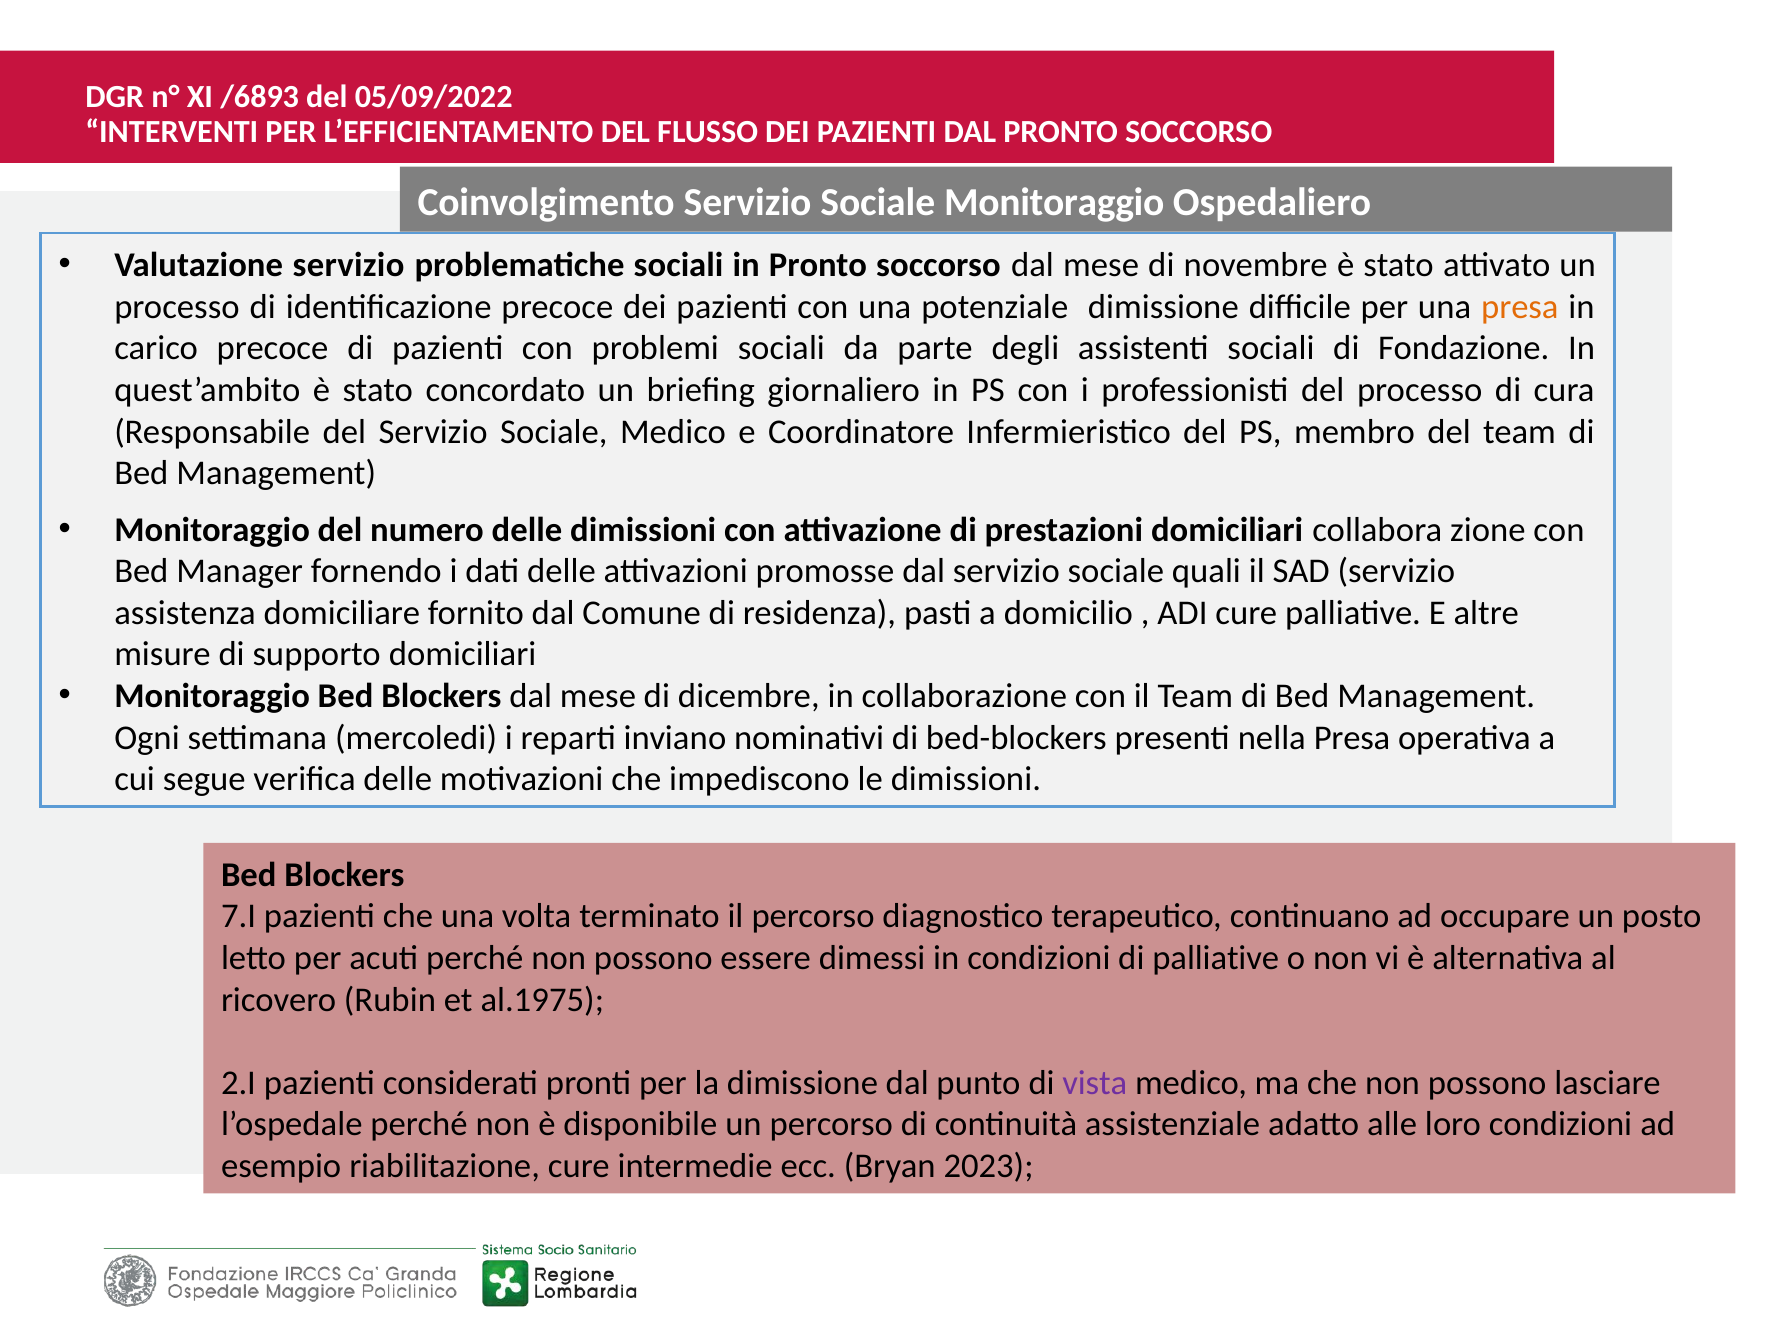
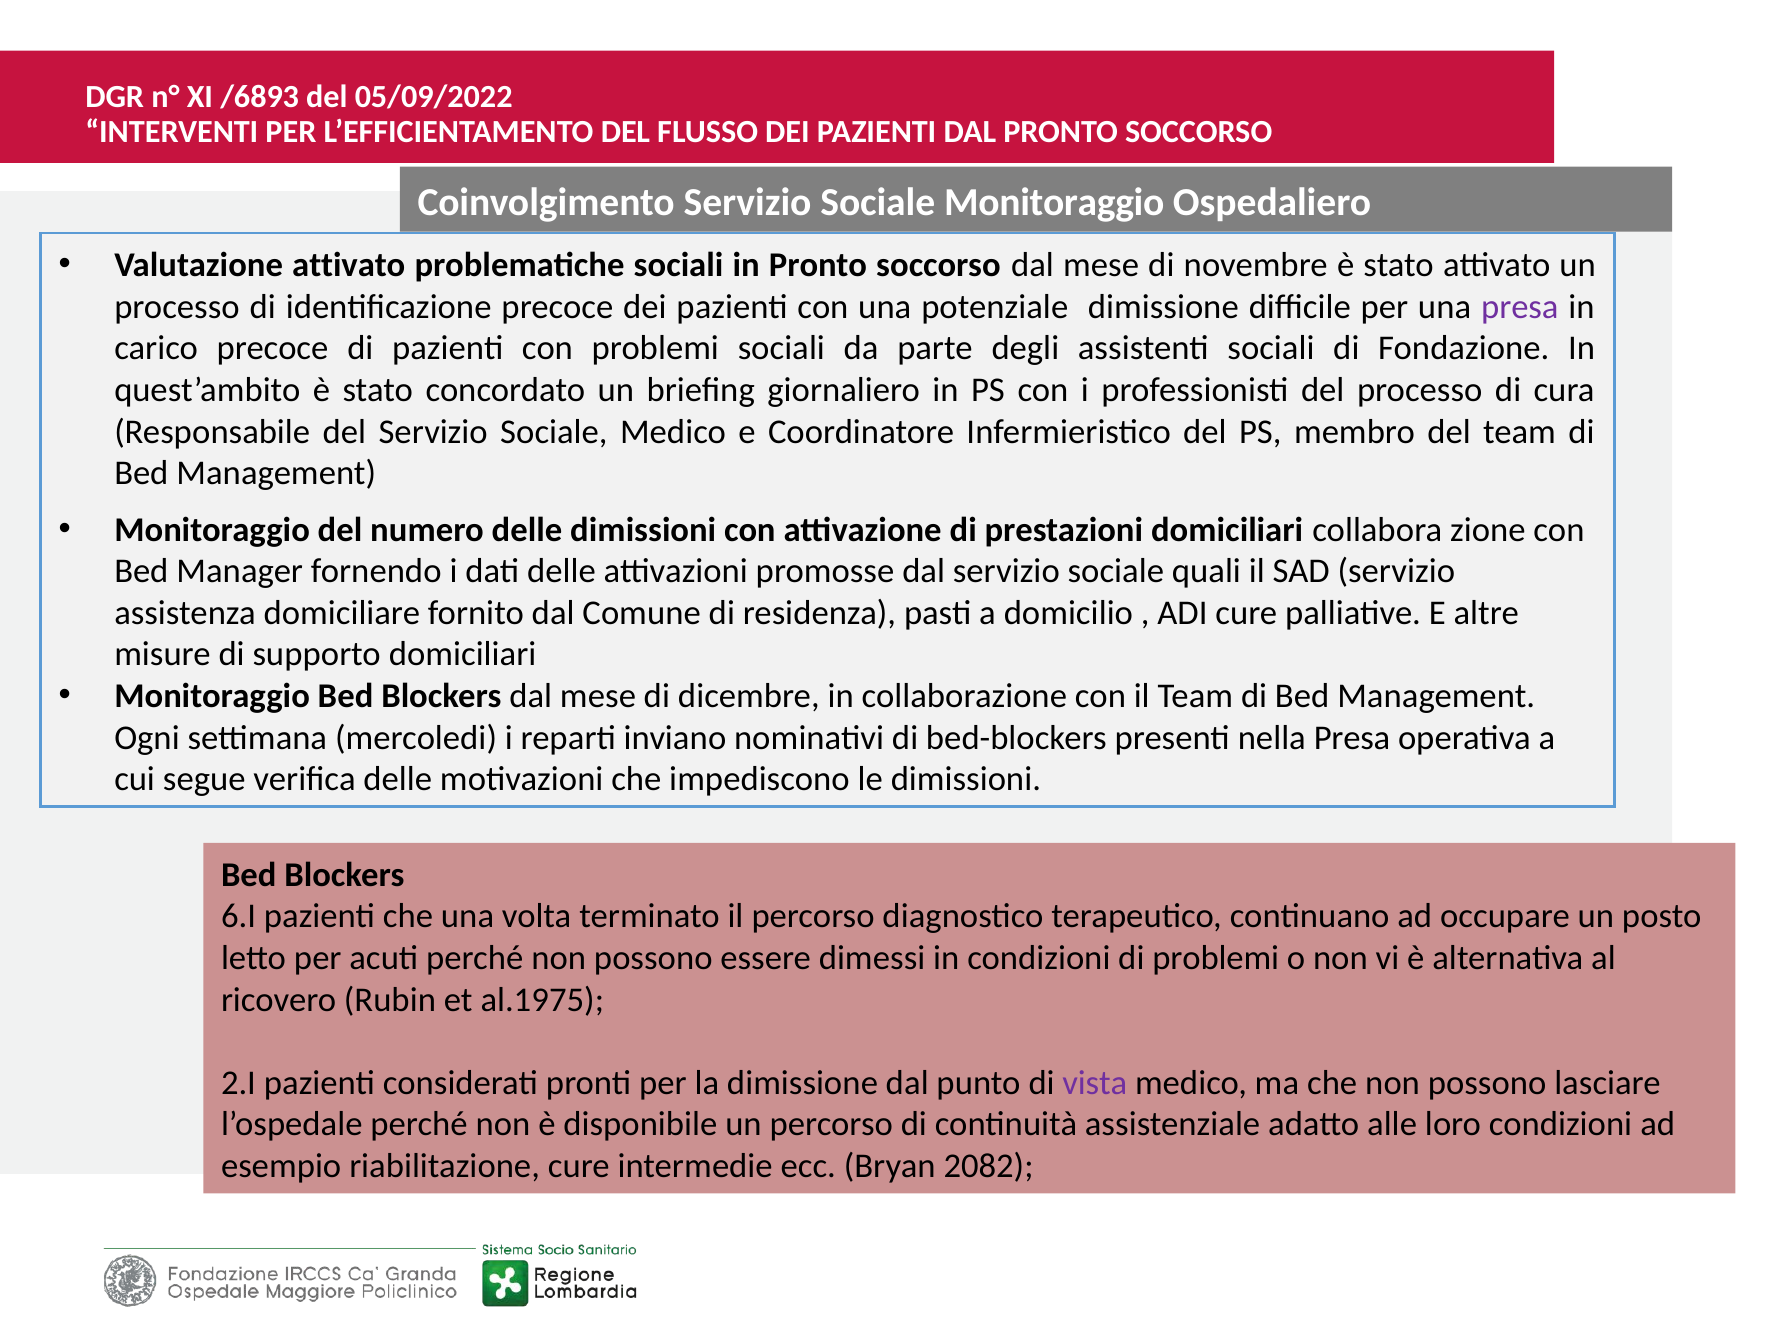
Valutazione servizio: servizio -> attivato (349, 265)
presa colour: orange -> purple (1520, 307)
7.I: 7.I -> 6.I (239, 917)
di palliative: palliative -> problemi (1216, 958)
2023: 2023 -> 2082 (989, 1166)
